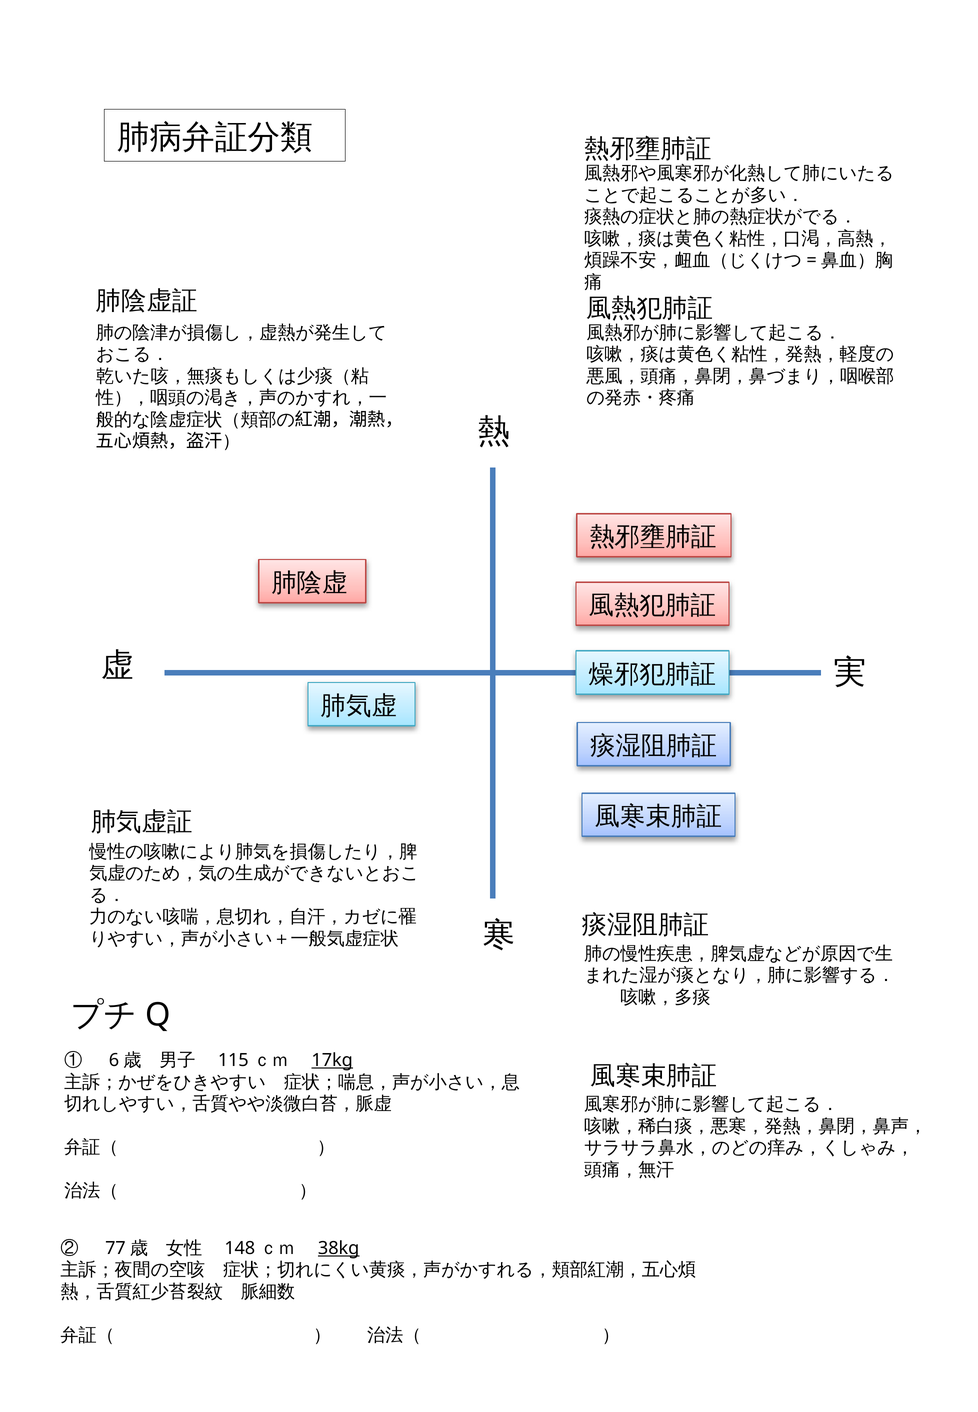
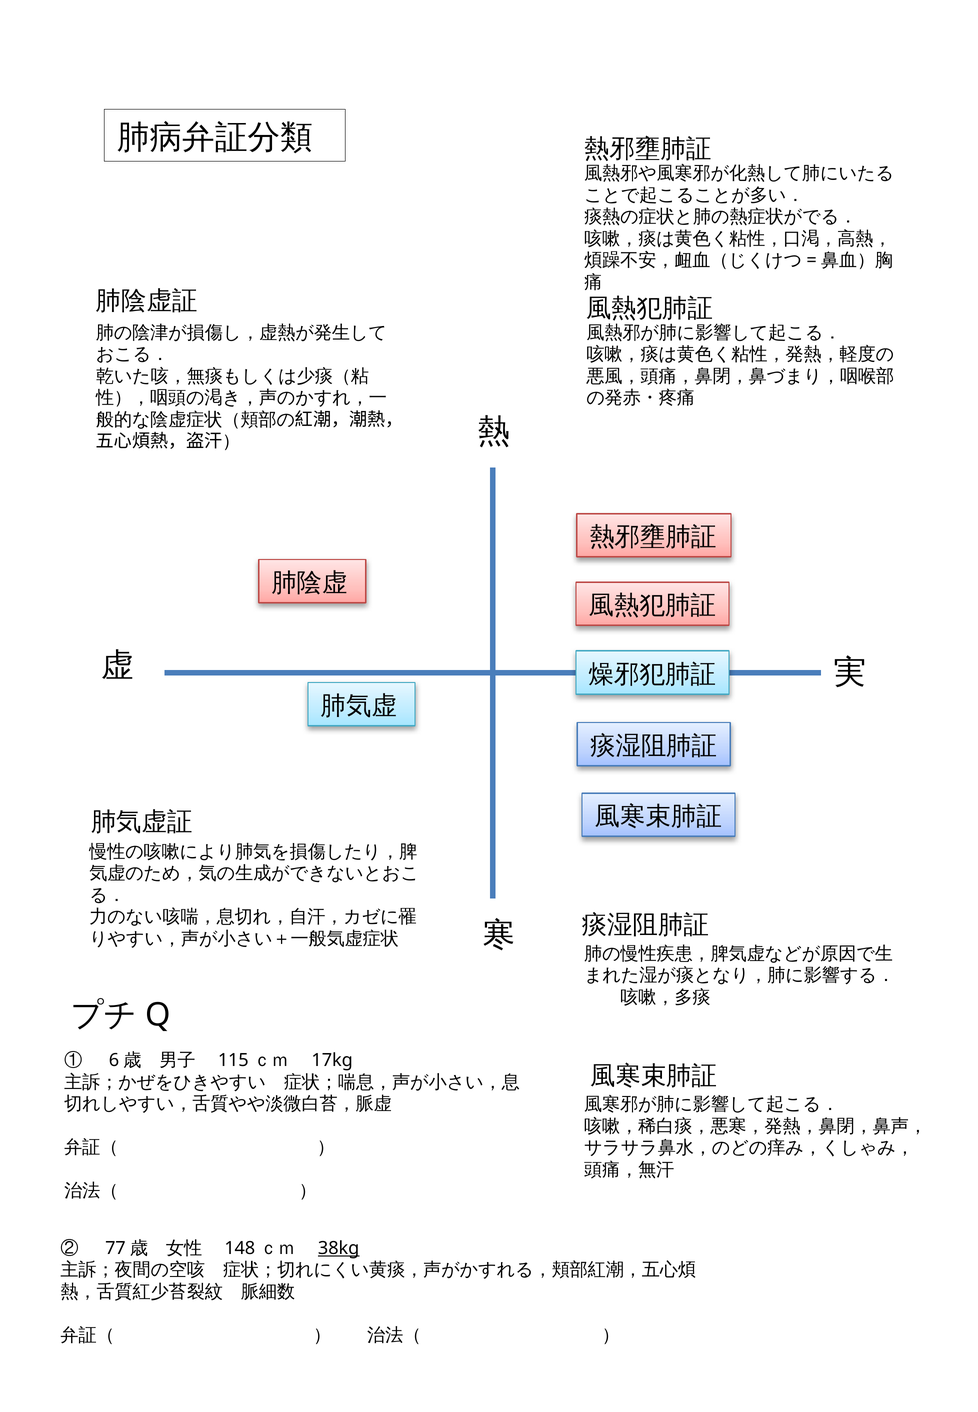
17kg underline: present -> none (332, 1061)
